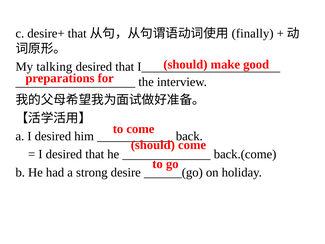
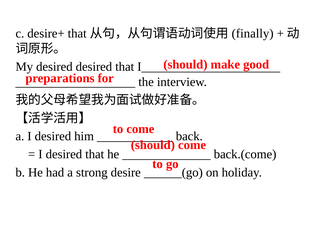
My talking: talking -> desired (54, 67)
